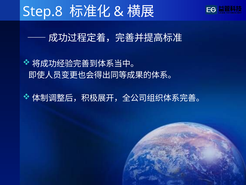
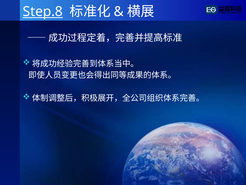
Step.8 underline: none -> present (43, 12)
